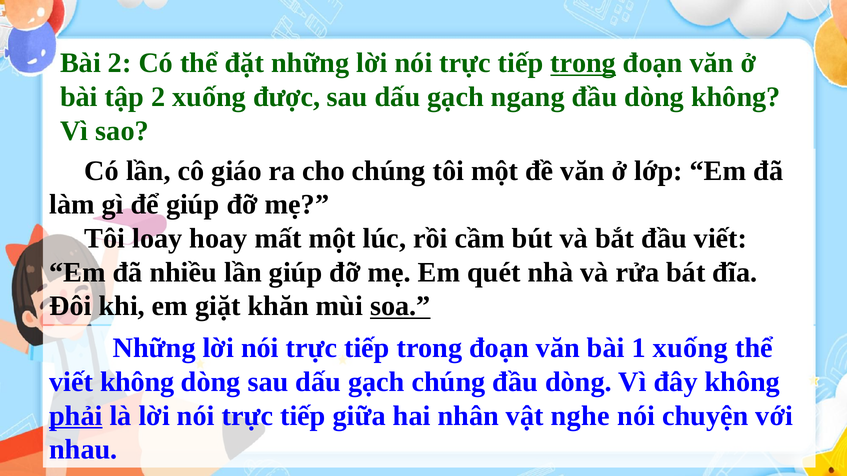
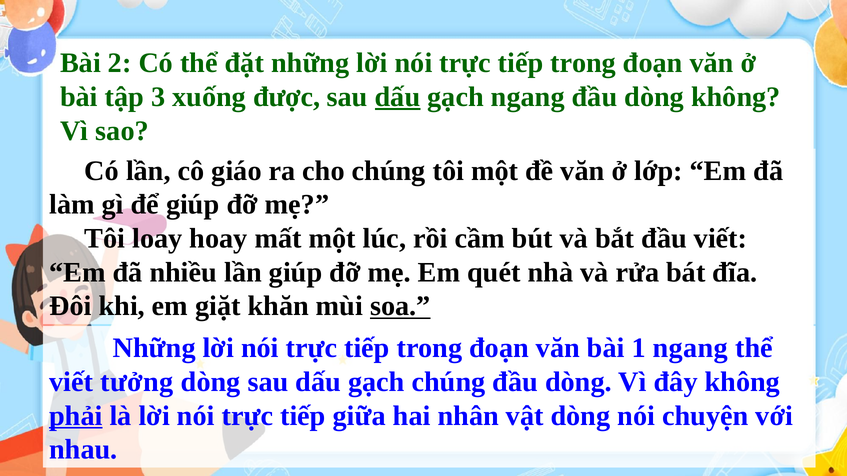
trong underline: present -> none (583, 63)
tập 2: 2 -> 3 (158, 97)
dấu underline: none -> present (398, 97)
1 xuống: xuống -> ngang (690, 348)
viết không: không -> tưởng (137, 382)
vật nghe: nghe -> dòng (580, 416)
